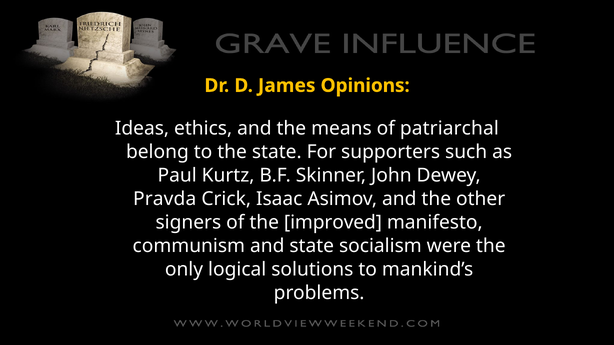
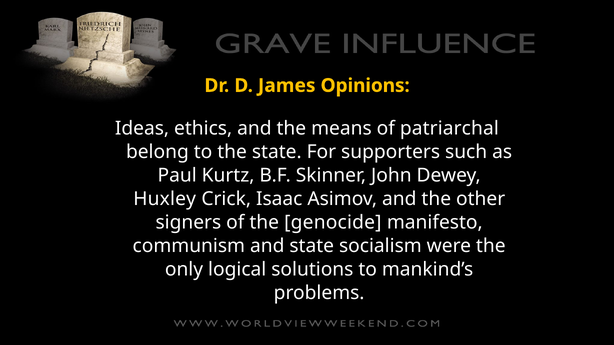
Pravda: Pravda -> Huxley (165, 199)
improved: improved -> genocide (333, 223)
